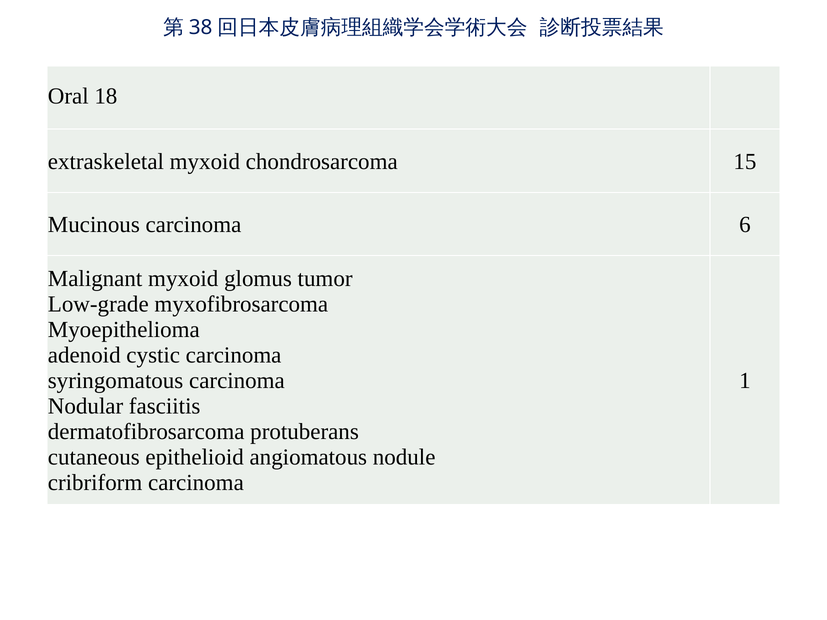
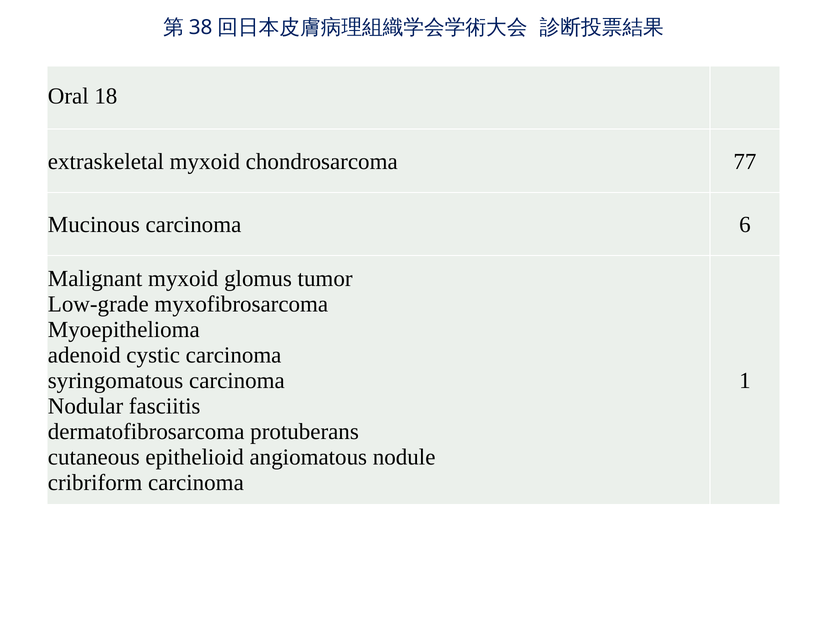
15: 15 -> 77 (745, 161)
